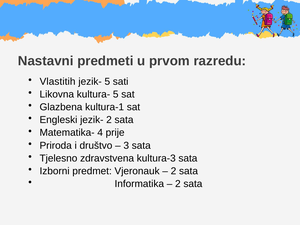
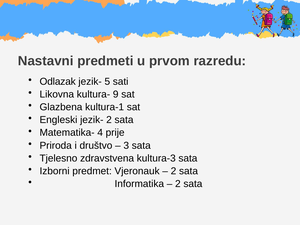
Vlastitih: Vlastitih -> Odlazak (58, 82)
kultura- 5: 5 -> 9 (116, 94)
